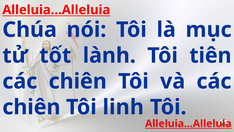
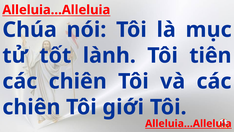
linh: linh -> giới (123, 107)
